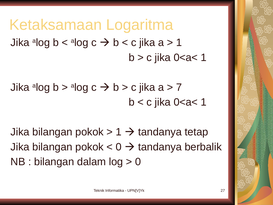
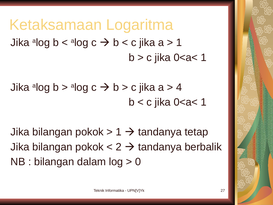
7: 7 -> 4 (179, 87)
0: 0 -> 2 (119, 147)
